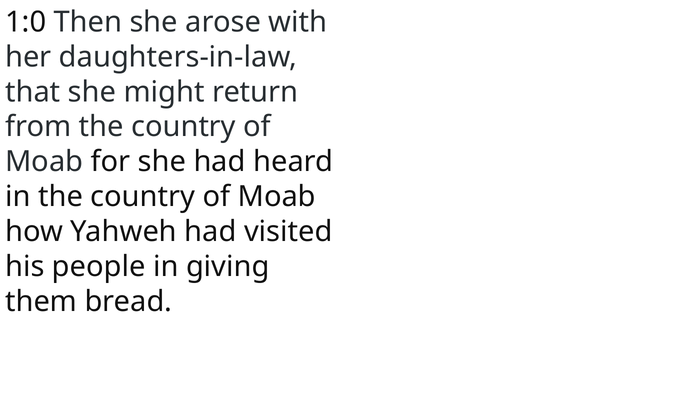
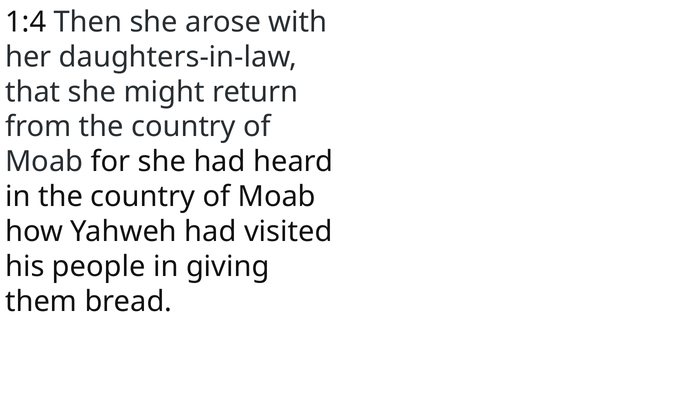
1:0: 1:0 -> 1:4 (26, 22)
